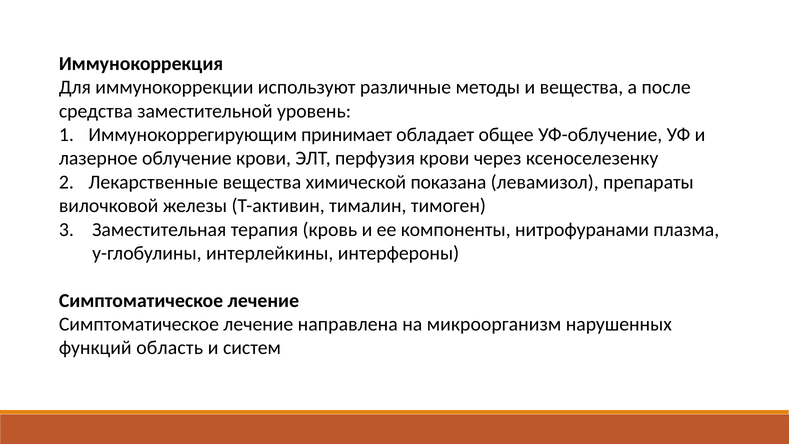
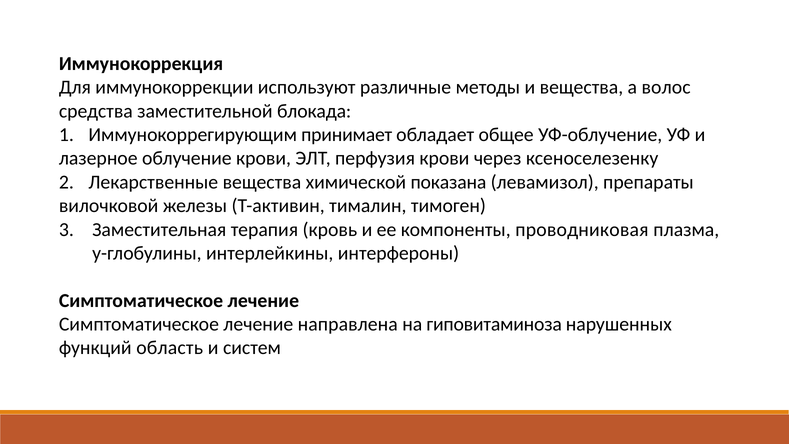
после: после -> волос (666, 87)
уровень: уровень -> блокада (314, 111)
нитрофуранами: нитрофуранами -> проводниковая (582, 229)
микроорганизм: микроорганизм -> гиповитаминоза (494, 324)
